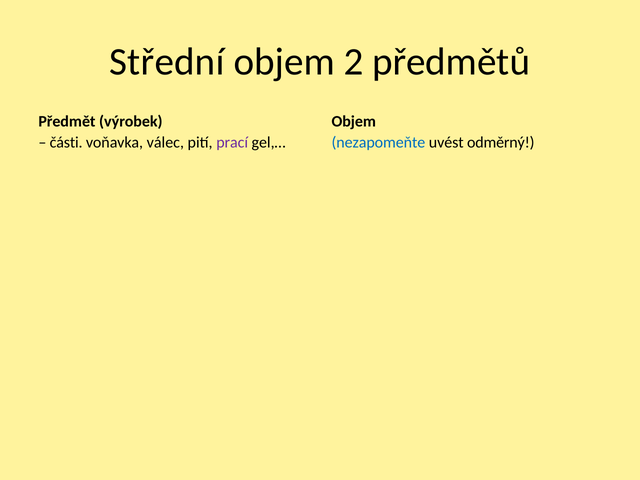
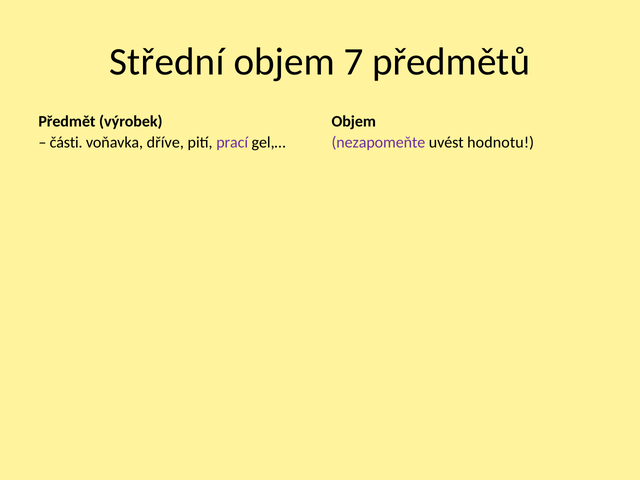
2: 2 -> 7 (354, 62)
válec: válec -> dříve (165, 142)
nezapomeňte colour: blue -> purple (378, 142)
odměrný: odměrný -> hodnotu (501, 142)
